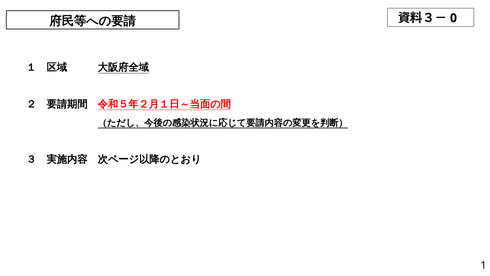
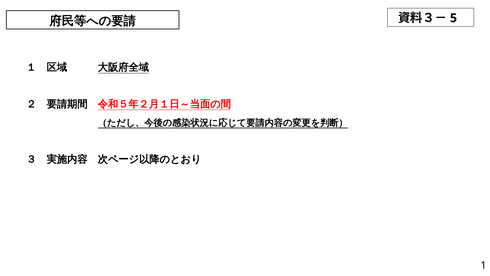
0: 0 -> 5 (453, 18)
